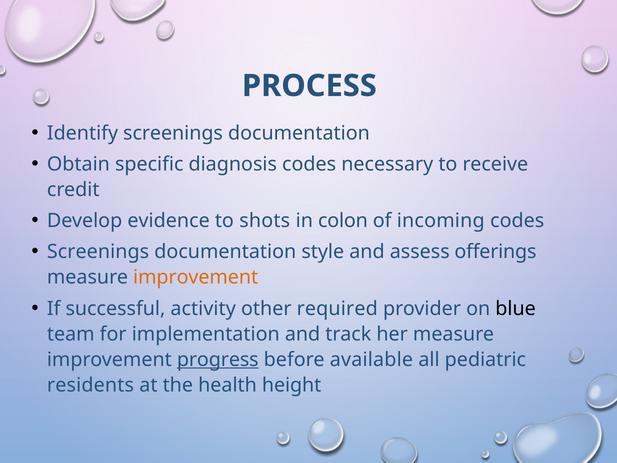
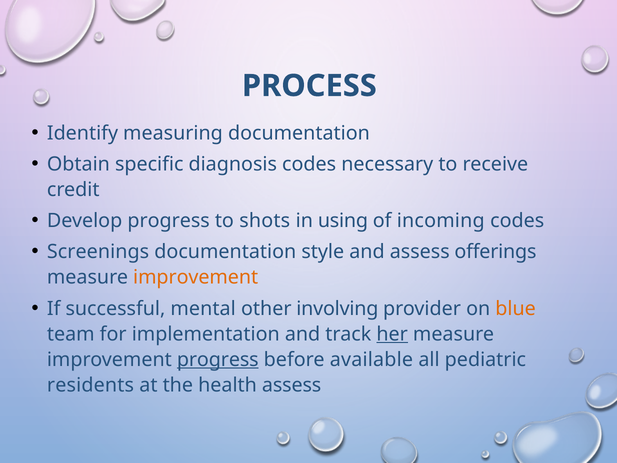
Identify screenings: screenings -> measuring (173, 133)
Develop evidence: evidence -> progress (169, 221)
colon: colon -> using (343, 221)
activity: activity -> mental (203, 308)
required: required -> involving (337, 308)
blue colour: black -> orange (516, 308)
her underline: none -> present (392, 334)
health height: height -> assess (292, 385)
